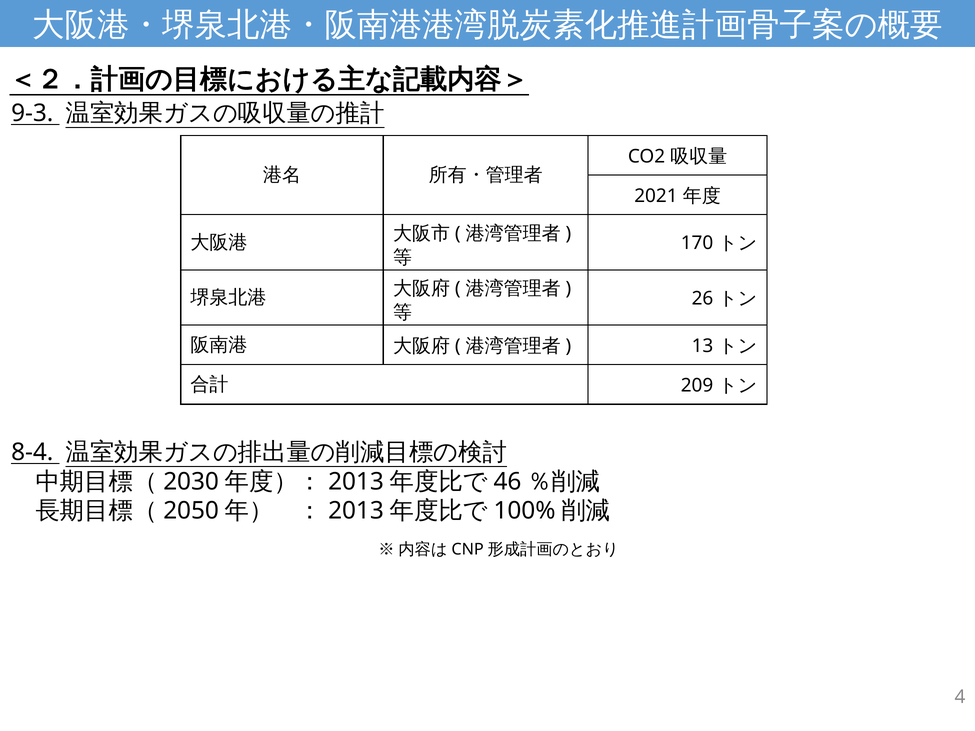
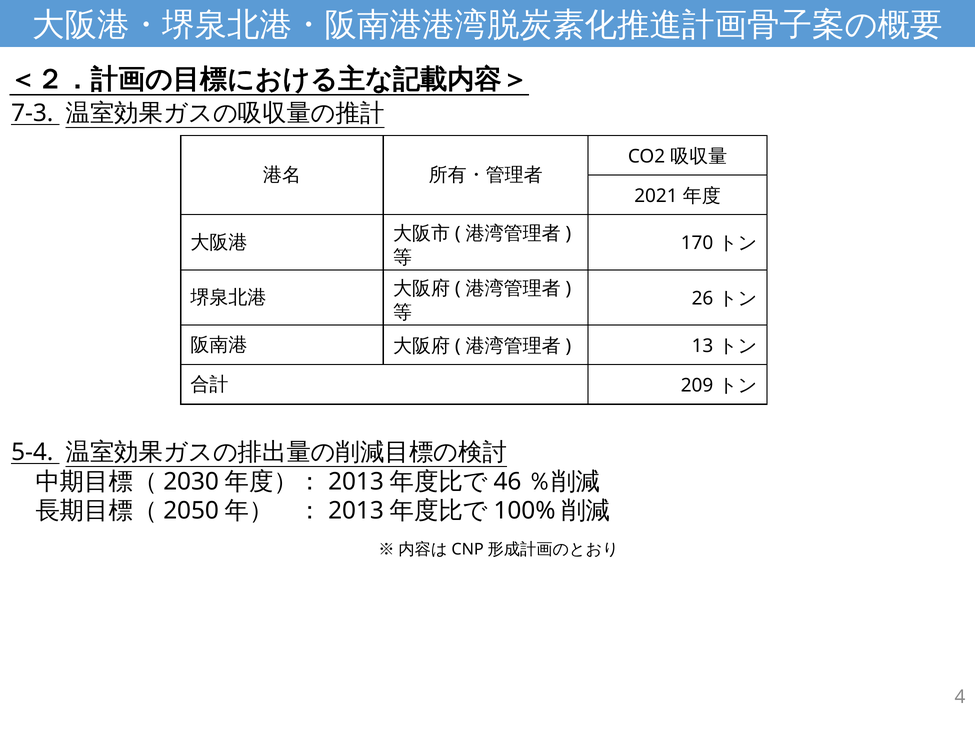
9-3: 9-3 -> 7-3 (32, 113)
8-4: 8-4 -> 5-4 (32, 453)
